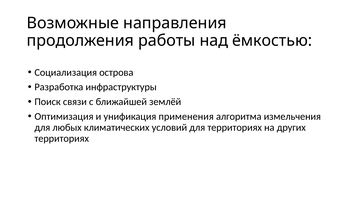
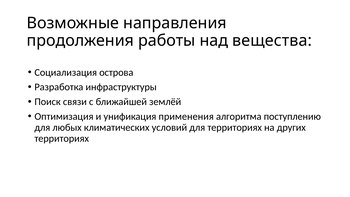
ёмкостью: ёмкостью -> вещества (272, 40)
измельчения: измельчения -> поступлению (292, 116)
